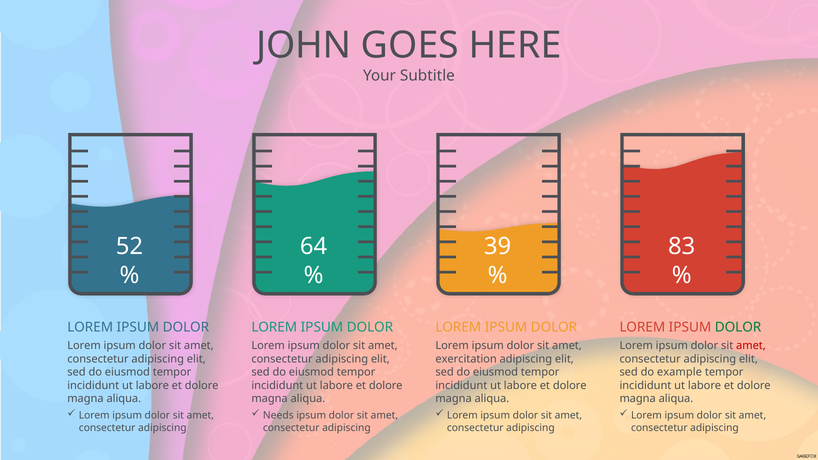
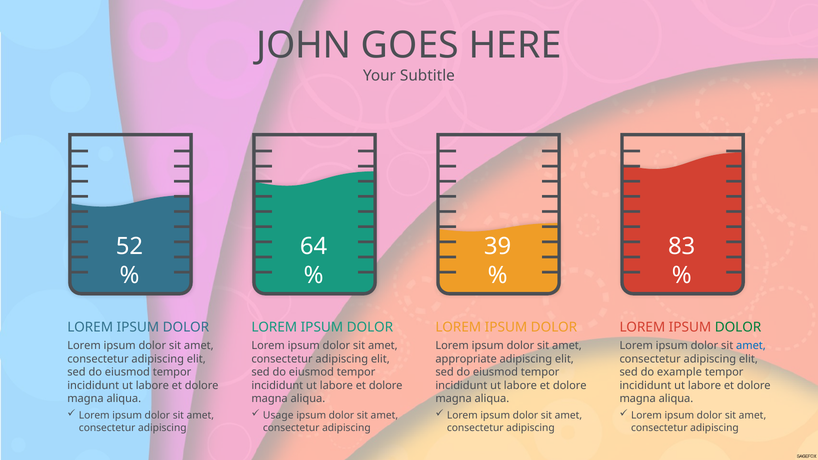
amet colour: red -> blue (751, 346)
exercitation: exercitation -> appropriate (466, 359)
Needs: Needs -> Usage (278, 416)
